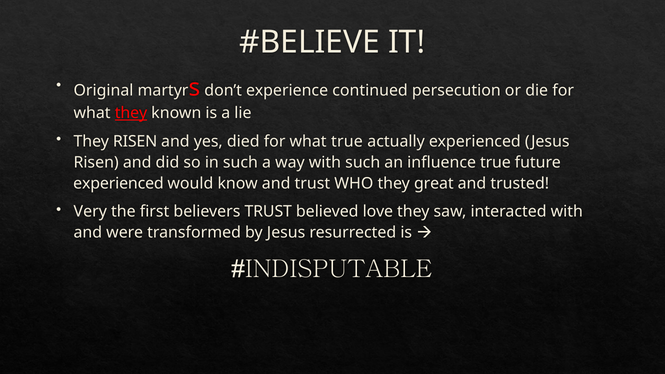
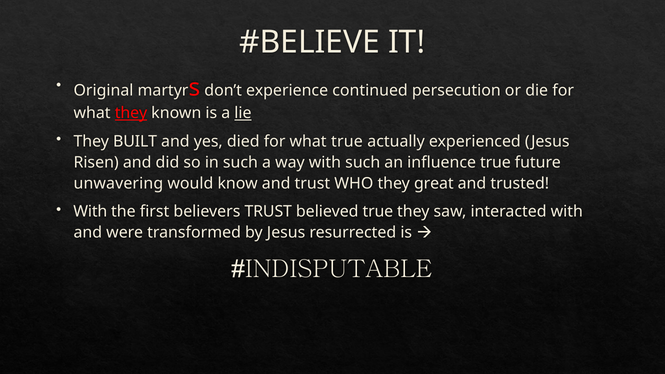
lie underline: none -> present (243, 113)
They RISEN: RISEN -> BUILT (135, 141)
experienced: experienced -> unwavering (118, 183)
Very: Very -> With (90, 212)
believed love: love -> true (378, 212)
